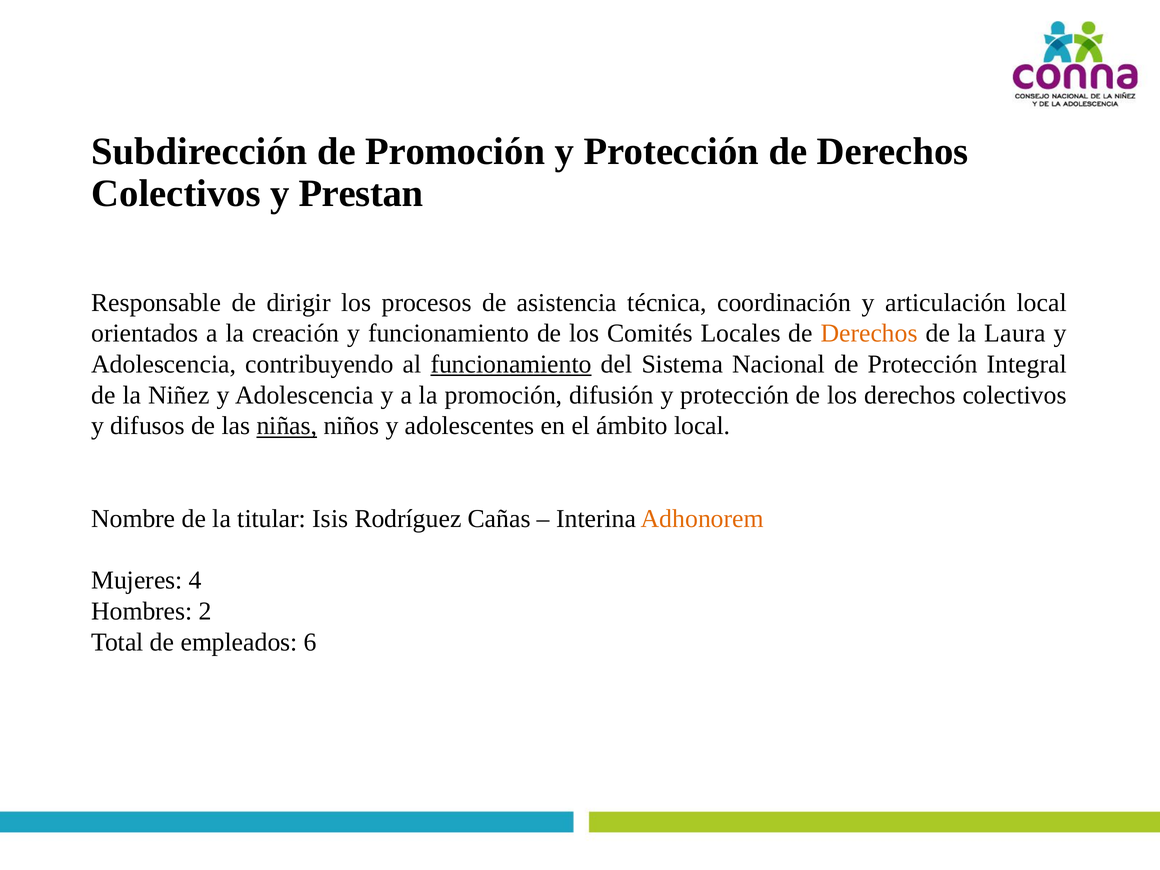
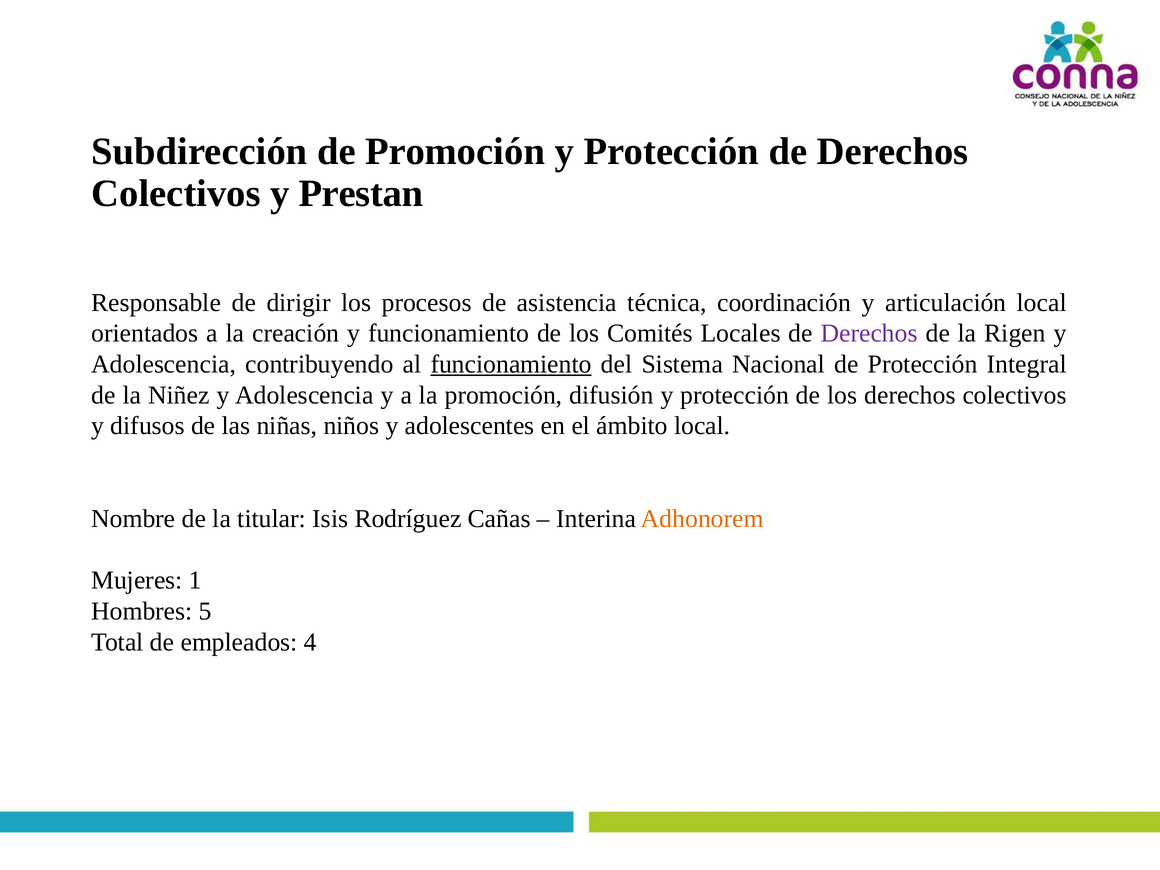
Derechos colour: orange -> purple (869, 333)
Laura: Laura -> Rigen (1015, 333)
niñas underline: present -> none (287, 426)
4: 4 -> 1 (195, 580)
2: 2 -> 5 (205, 611)
6: 6 -> 4 (310, 642)
